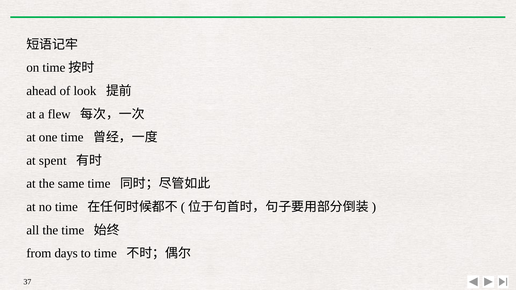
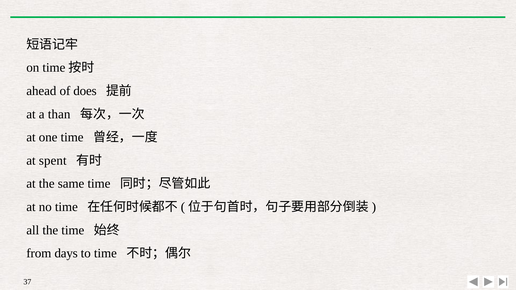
look: look -> does (85, 91)
flew: flew -> than (59, 114)
